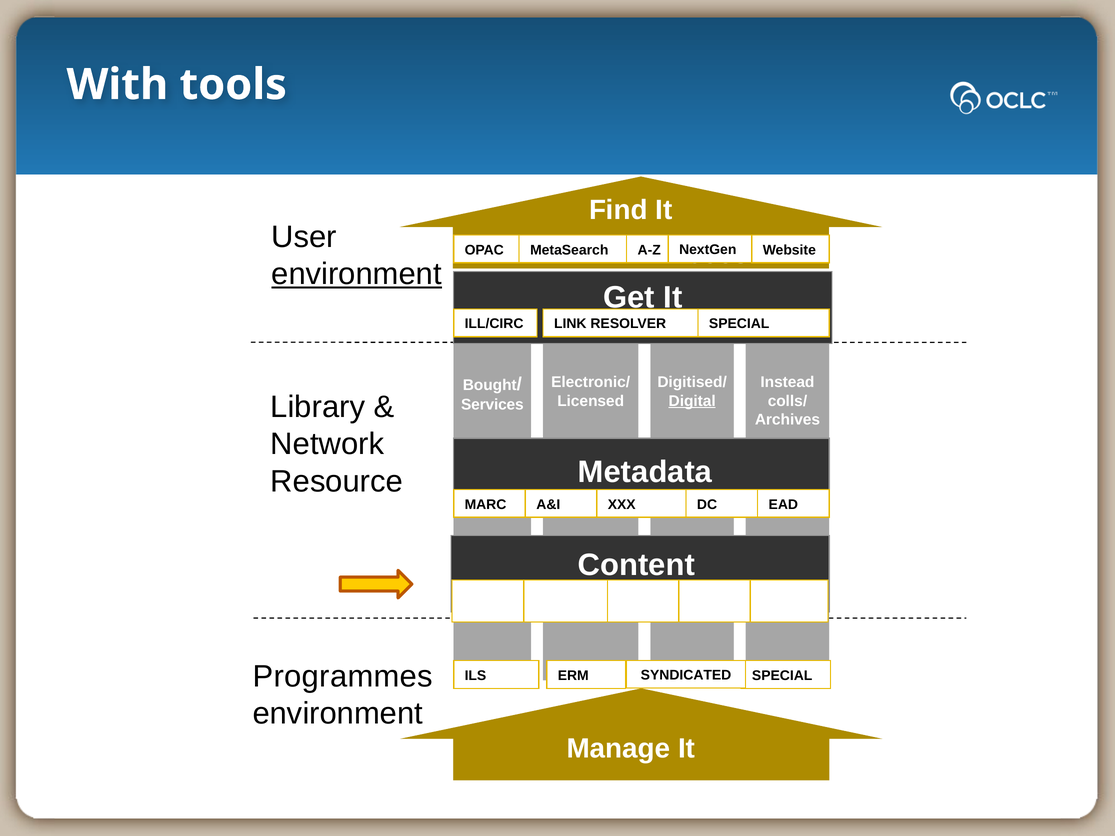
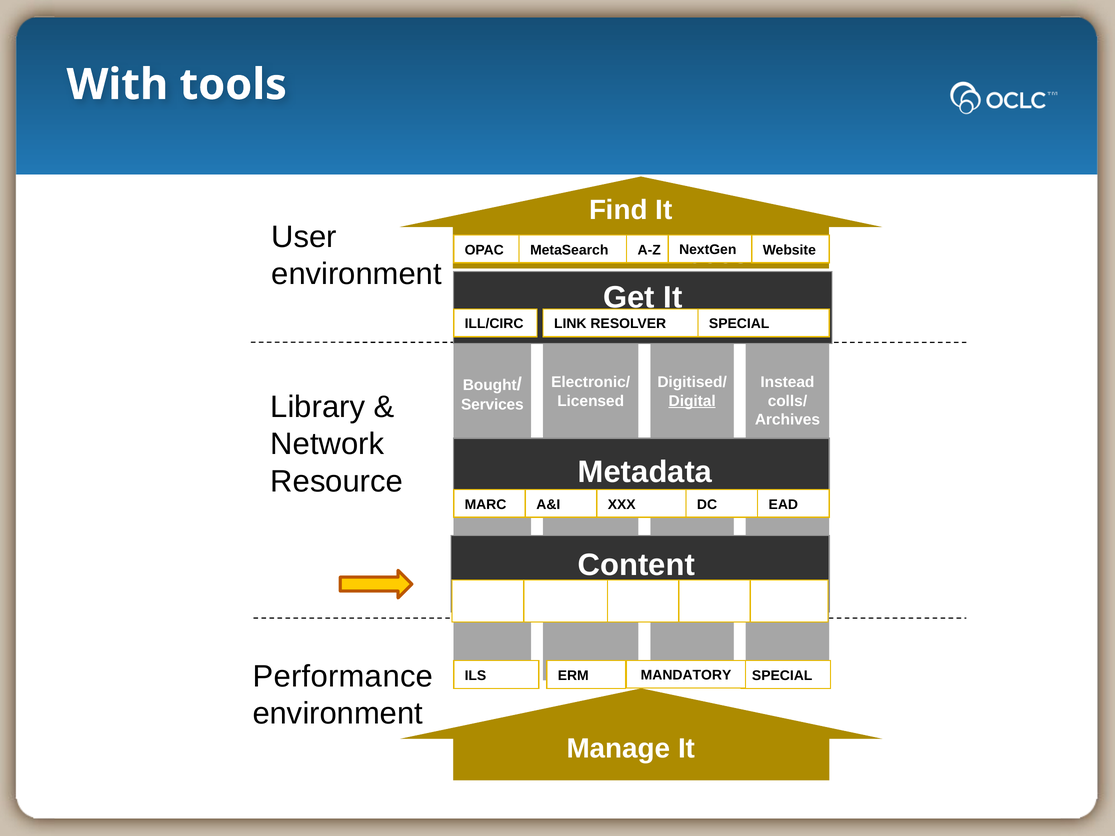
environment underline: present -> none (357, 274)
Programmes: Programmes -> Performance (343, 677)
SYNDICATED: SYNDICATED -> MANDATORY (686, 675)
